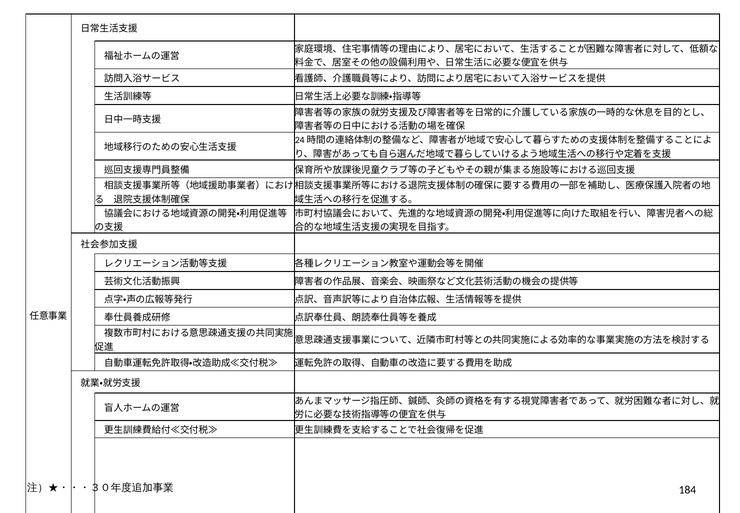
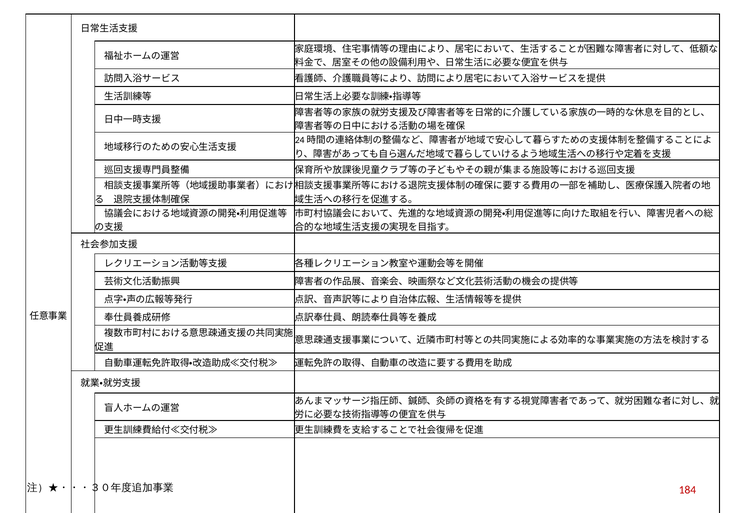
184 colour: black -> red (688, 489)
